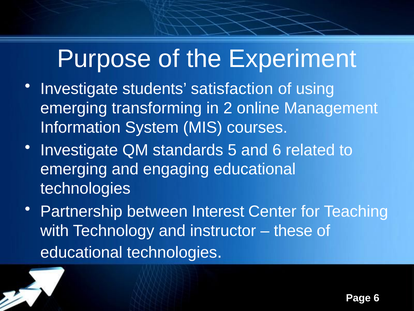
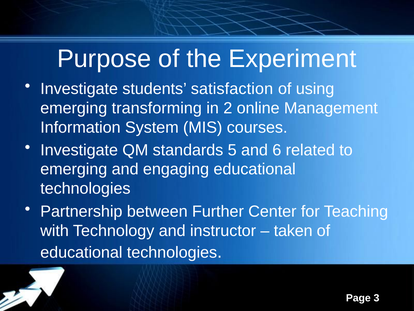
Interest: Interest -> Further (218, 211)
these: these -> taken (293, 231)
6: 6 -> 3 (376, 298)
